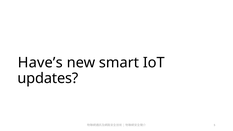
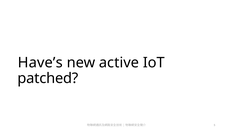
smart: smart -> active (119, 63)
updates: updates -> patched (48, 78)
